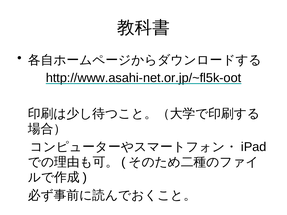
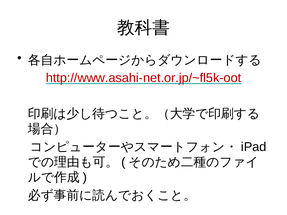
http://www.asahi-net.or.jp/~fl5k-oot colour: black -> red (144, 78)
